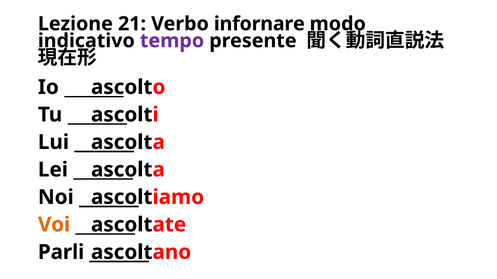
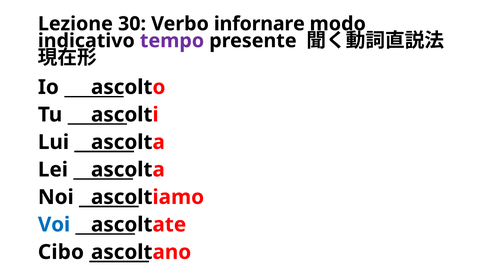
21: 21 -> 30 (132, 24)
Voi colour: orange -> blue (54, 225)
Parli: Parli -> Cibo (61, 253)
